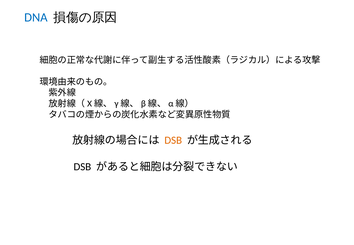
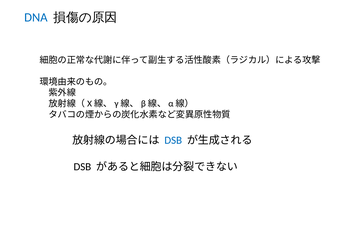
DSB colour: orange -> blue (173, 140)
